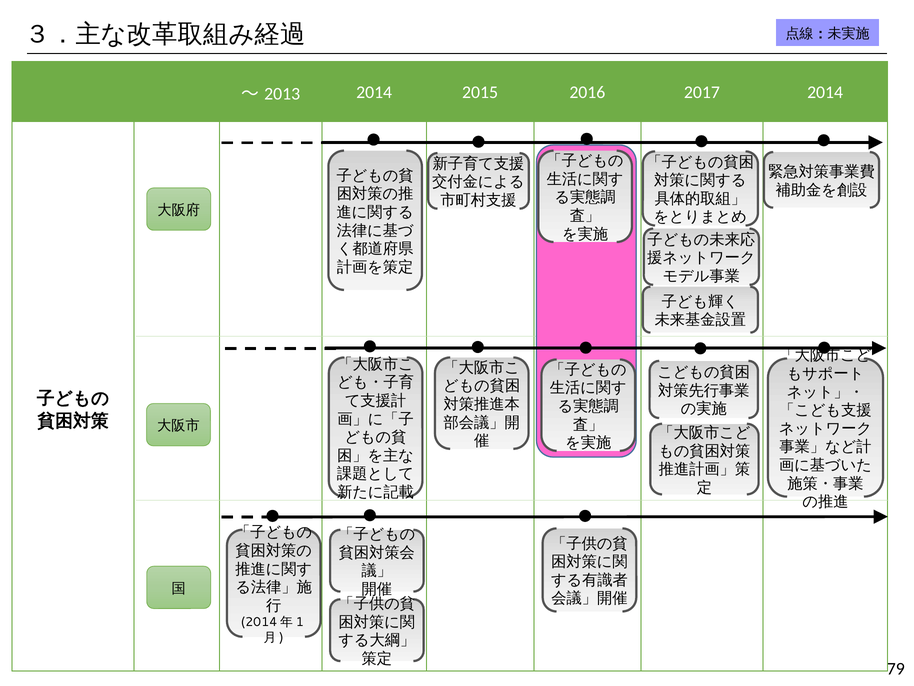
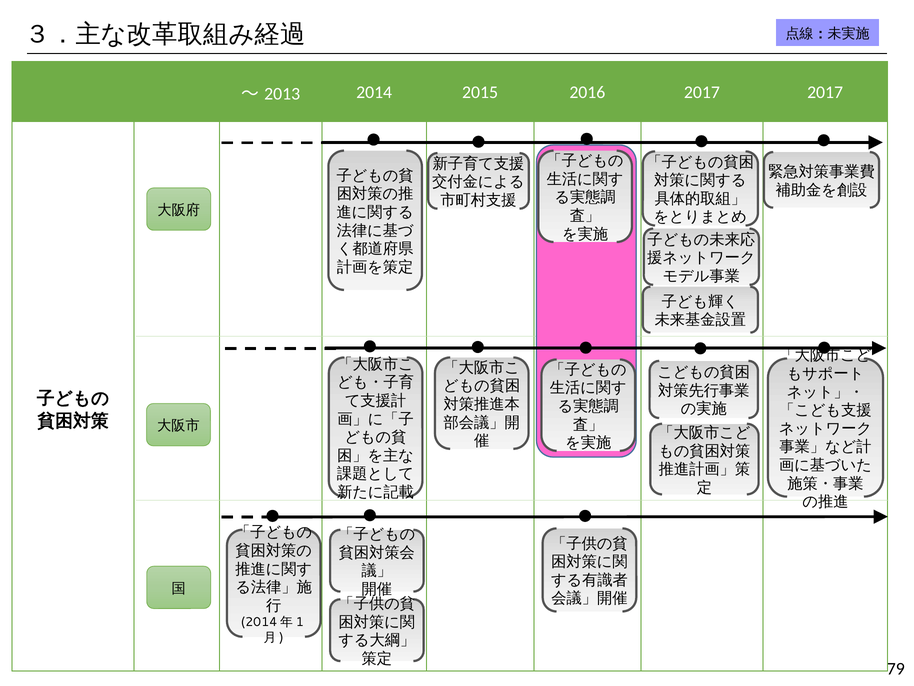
2017 2014: 2014 -> 2017 (825, 92)
